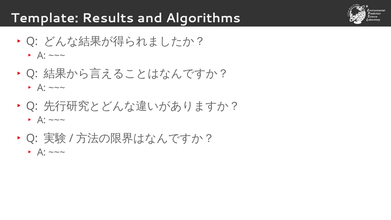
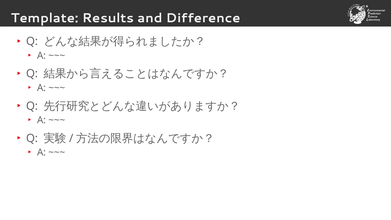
Algorithms: Algorithms -> Difference (203, 18)
